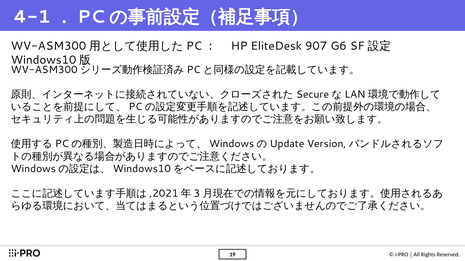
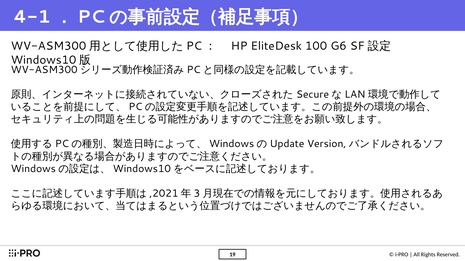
907: 907 -> 100 (316, 46)
